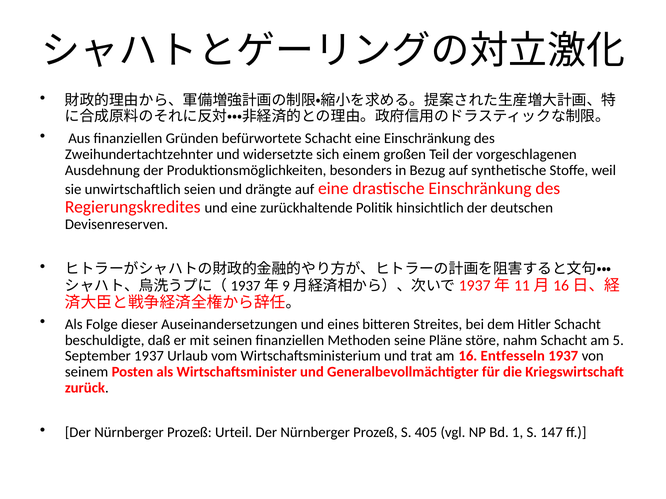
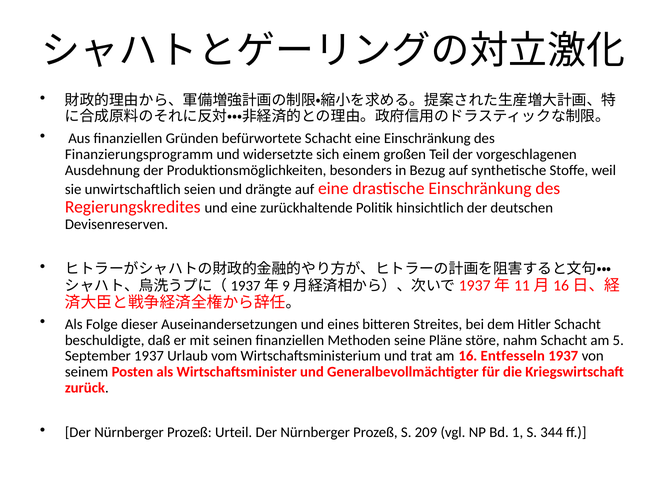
Zweihundertachtzehnter: Zweihundertachtzehnter -> Finanzierungsprogramm (139, 155)
405: 405 -> 209 (426, 433)
147: 147 -> 344 (552, 433)
